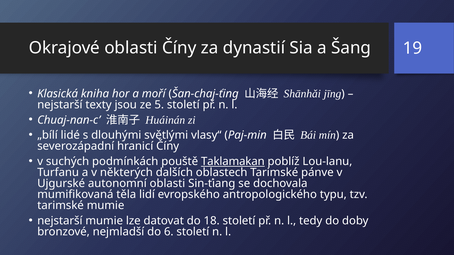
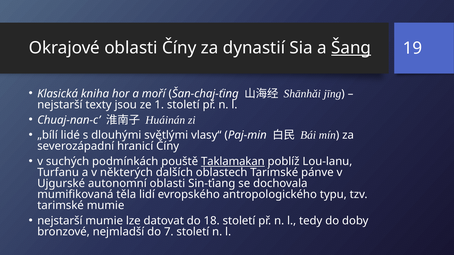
Šang underline: none -> present (351, 48)
5: 5 -> 1 (159, 105)
6: 6 -> 7 (169, 232)
